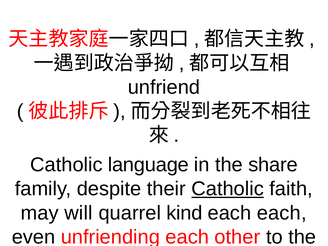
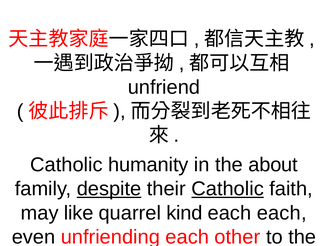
language: language -> humanity (148, 165)
share: share -> about (273, 165)
despite underline: none -> present (109, 189)
will: will -> like (79, 213)
